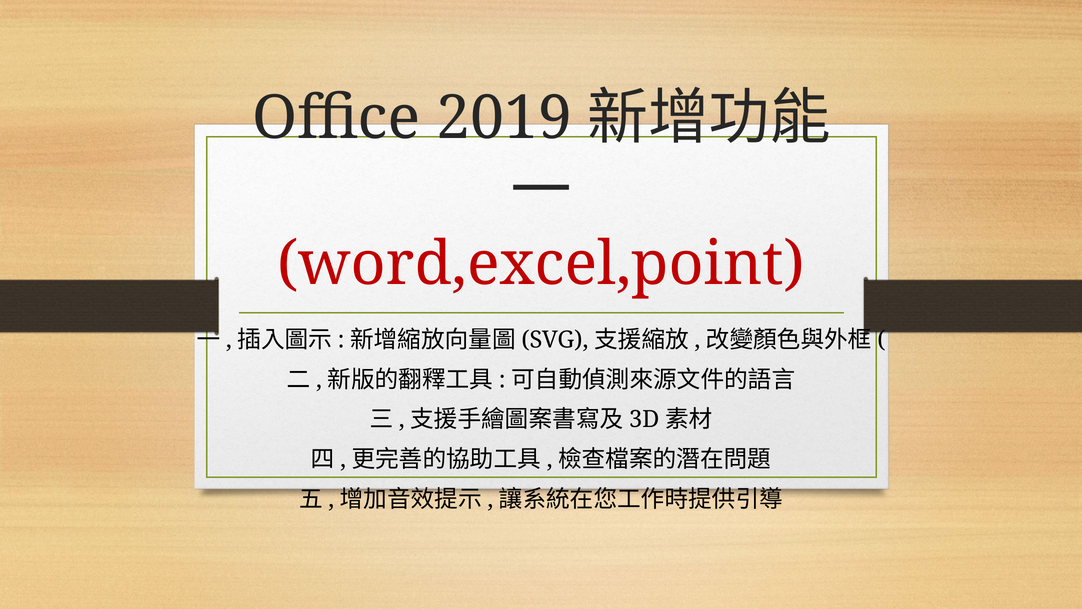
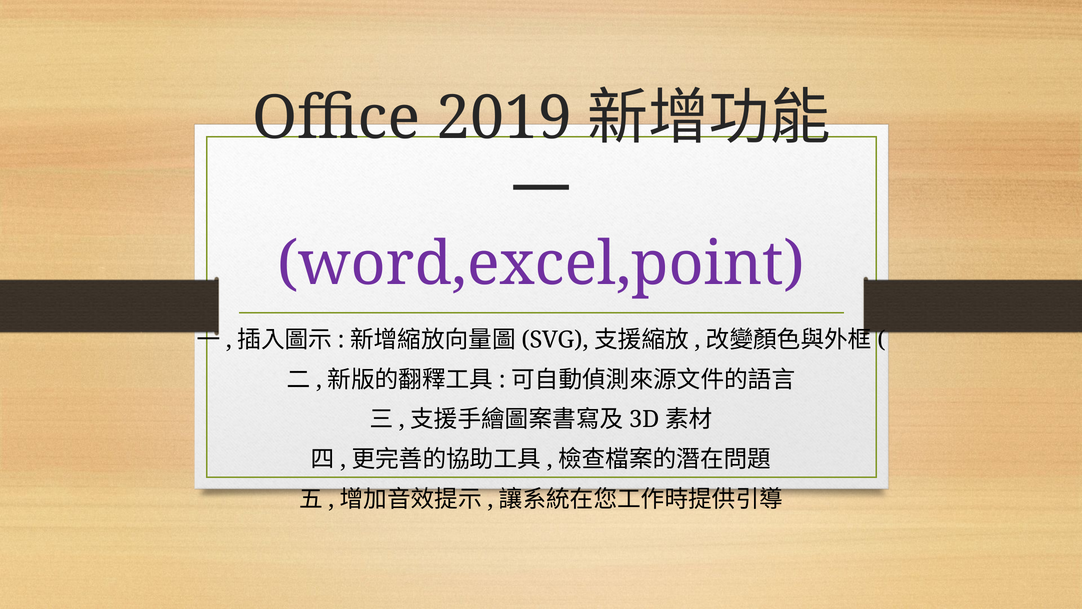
word,excel,point colour: red -> purple (541, 264)
